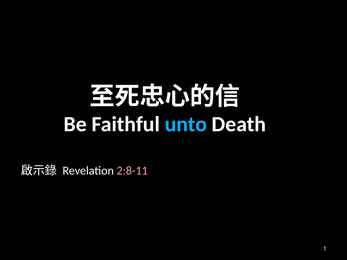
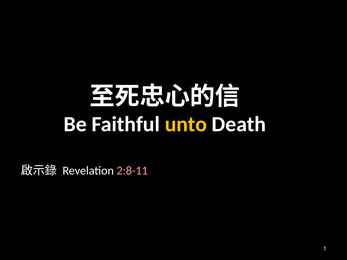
unto colour: light blue -> yellow (186, 124)
